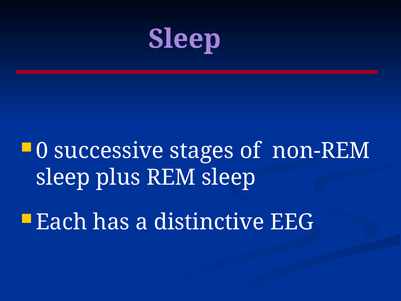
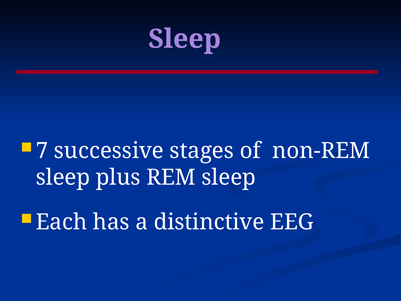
0: 0 -> 7 (42, 151)
